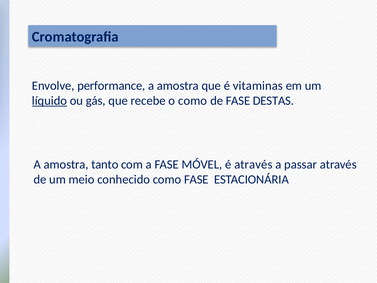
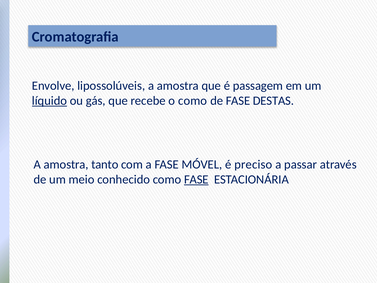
performance: performance -> lipossolúveis (111, 86)
vitaminas: vitaminas -> passagem (258, 86)
é através: através -> preciso (253, 164)
FASE underline: none -> present (196, 179)
